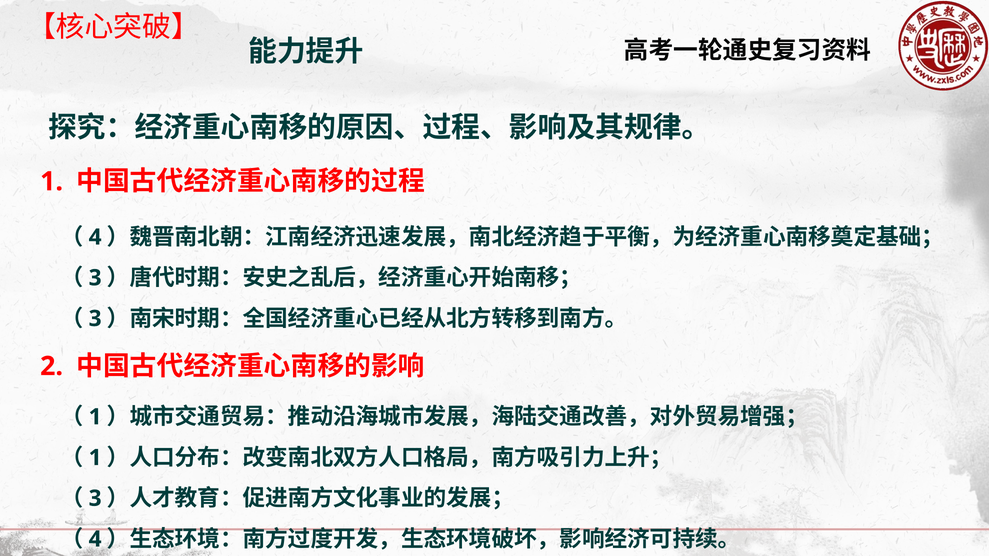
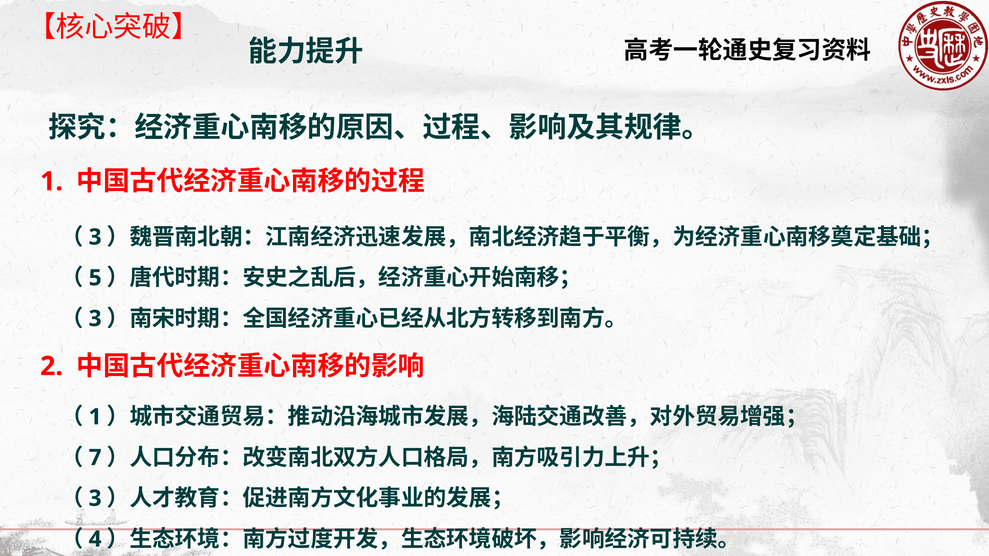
4: 4 -> 3 (95, 237)
3: 3 -> 5 (95, 278)
1: 1 -> 7 (95, 458)
